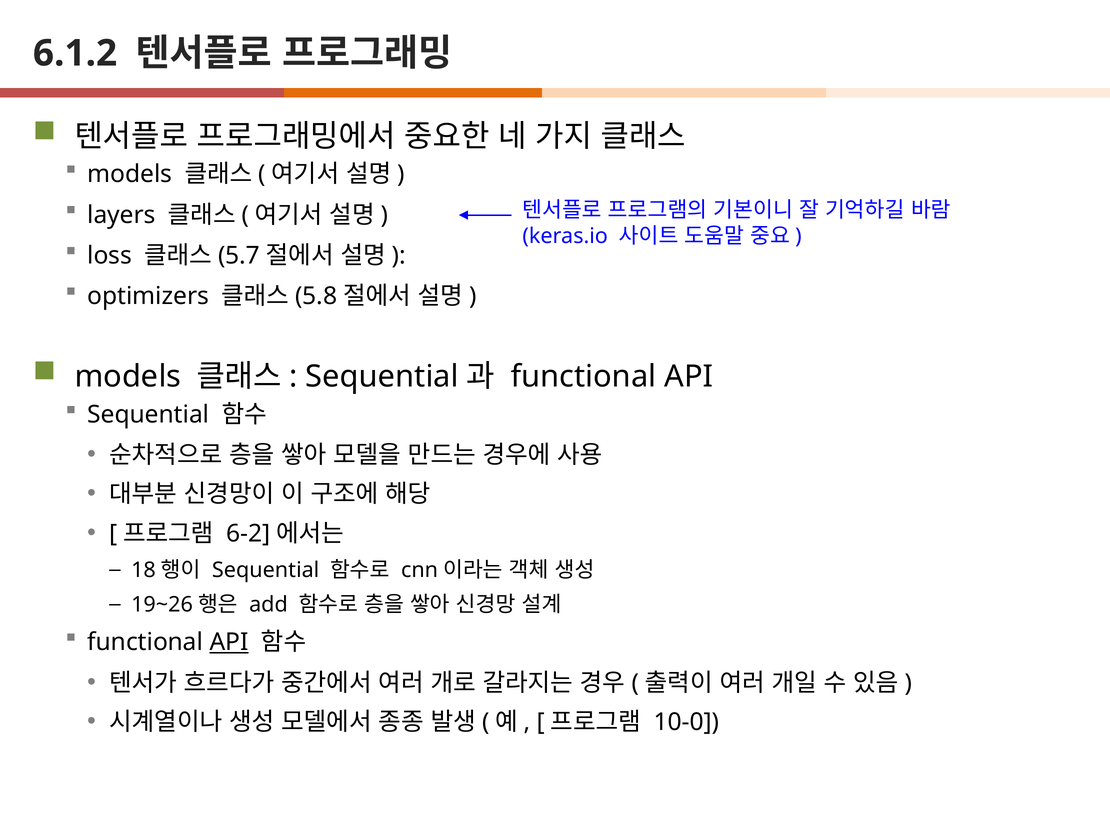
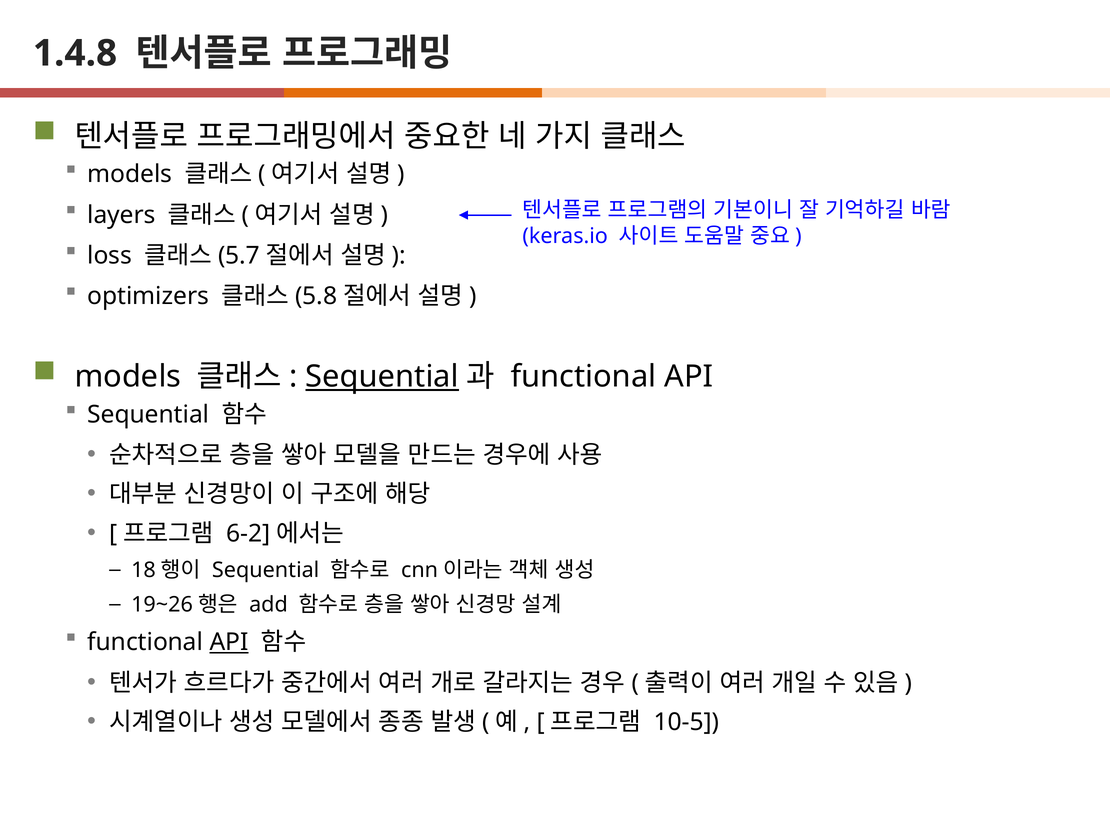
6.1.2: 6.1.2 -> 1.4.8 (75, 53)
Sequential underline: none -> present (382, 377)
10-0: 10-0 -> 10-5 (686, 722)
